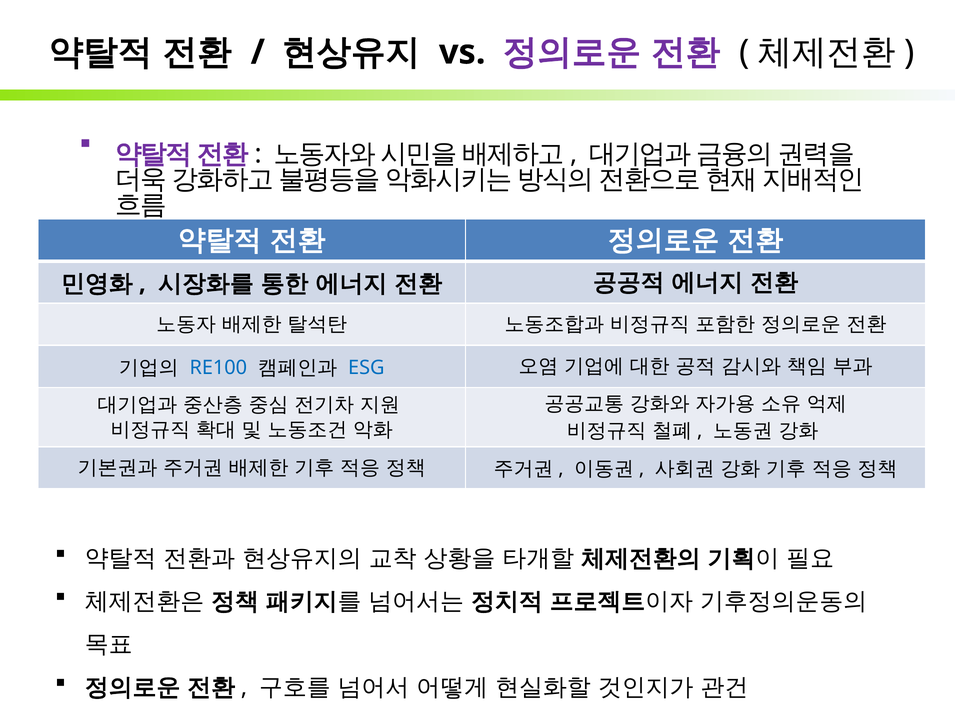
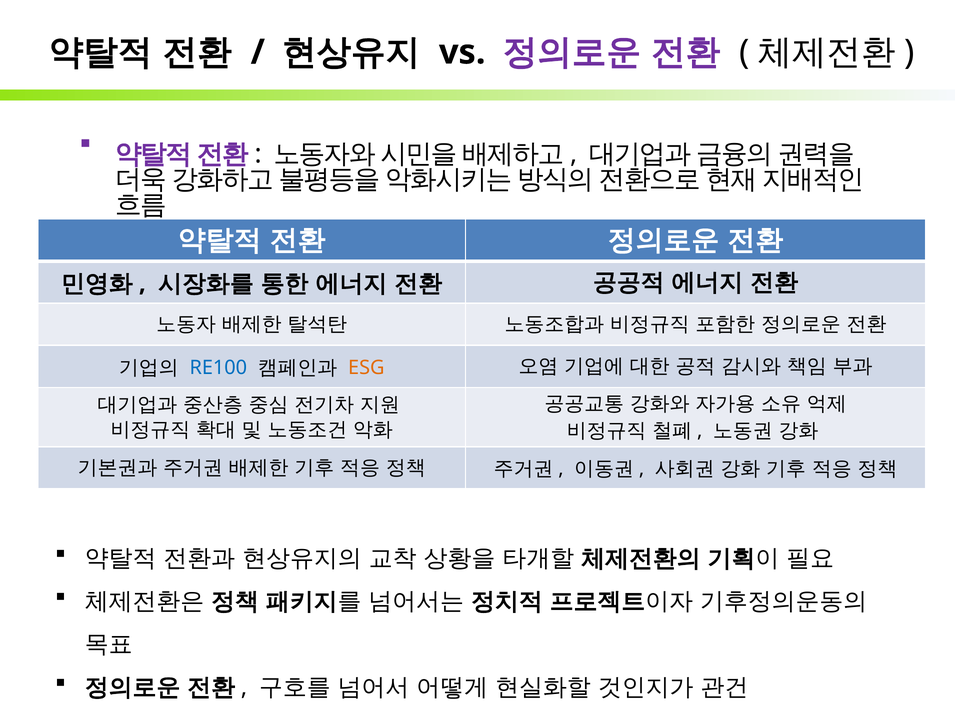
ESG colour: blue -> orange (366, 368)
